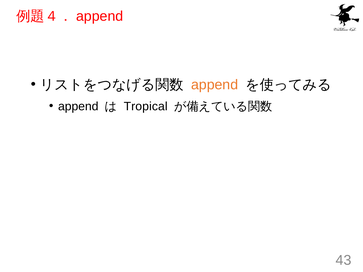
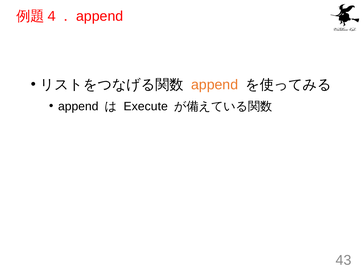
Tropical: Tropical -> Execute (146, 106)
